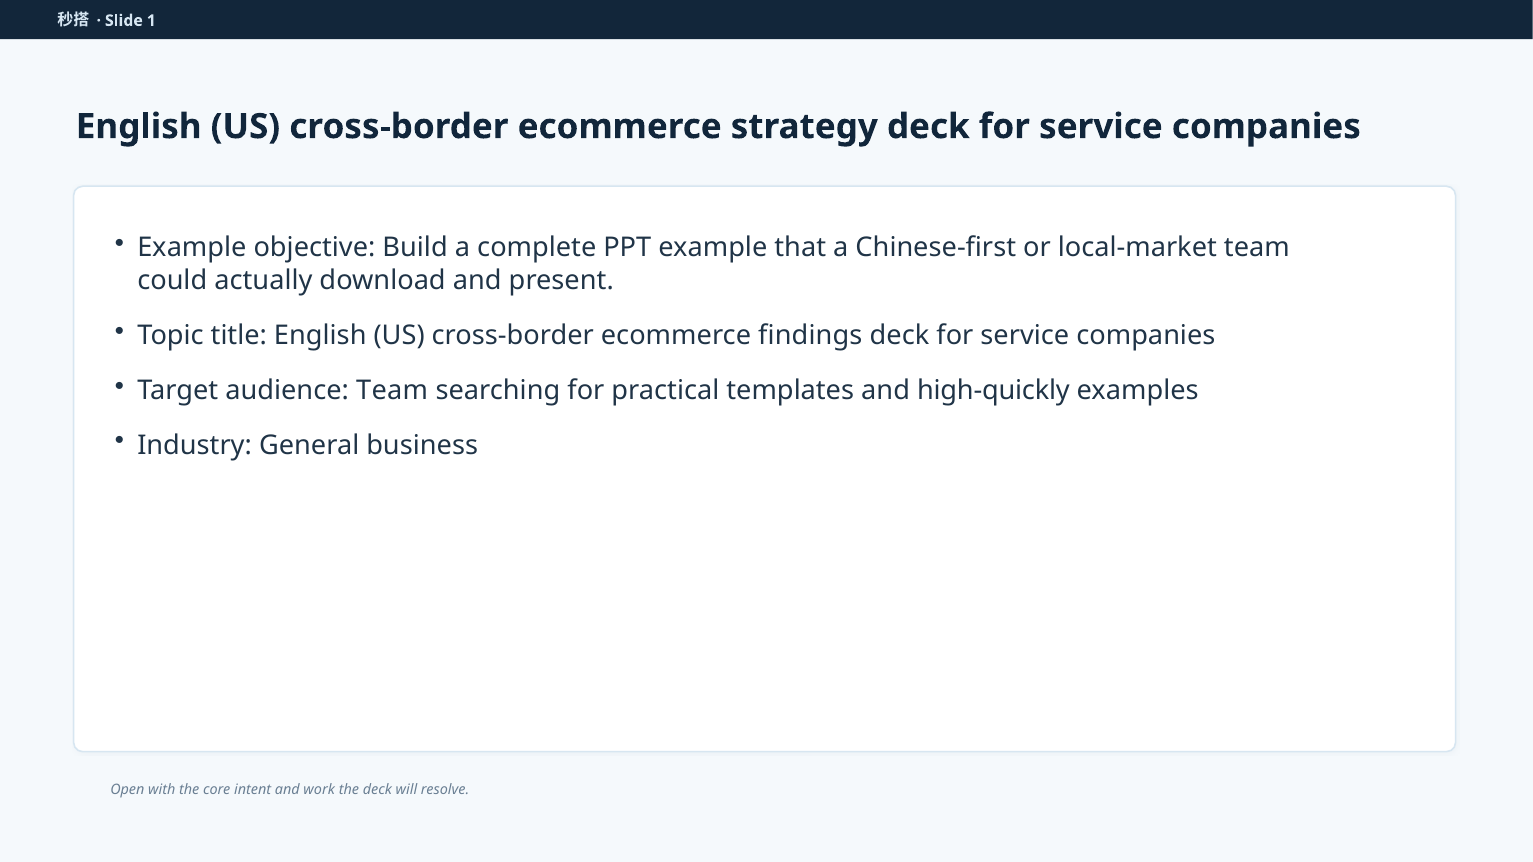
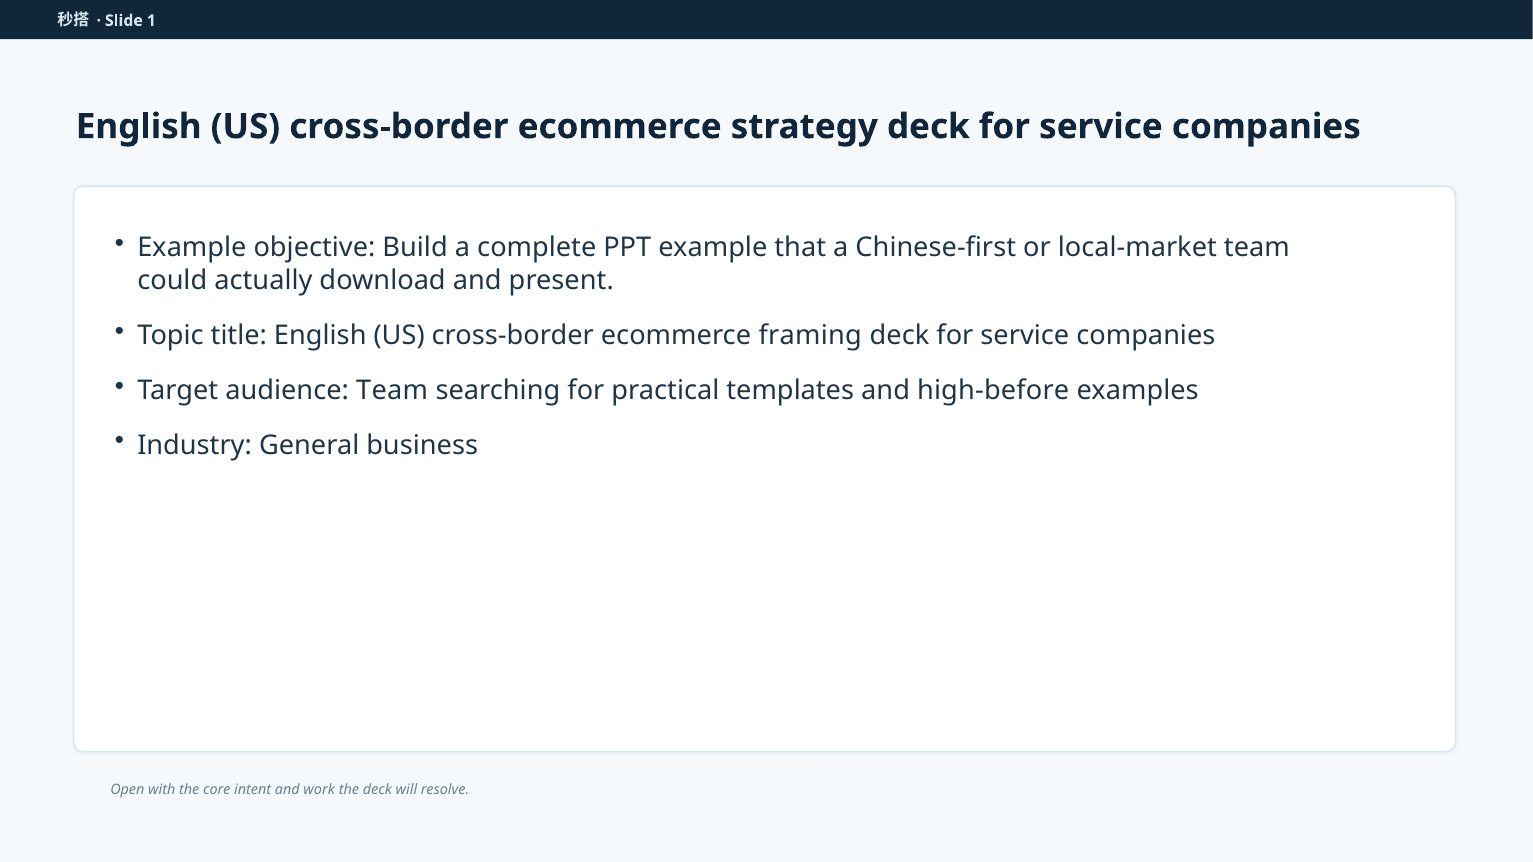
findings: findings -> framing (810, 336)
high-quickly: high-quickly -> high-before (993, 391)
